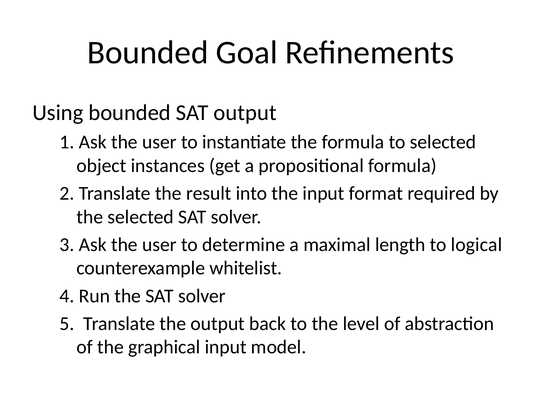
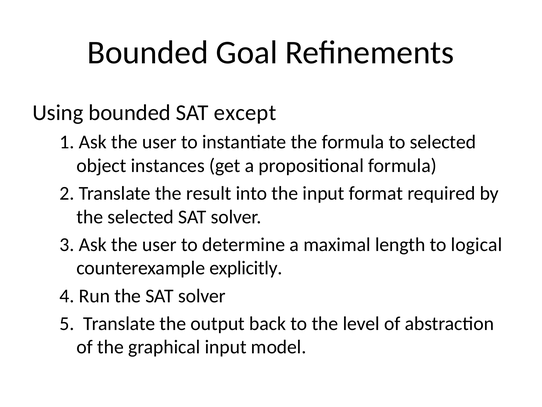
SAT output: output -> except (245, 113)
whitelist: whitelist -> explicitly (246, 268)
